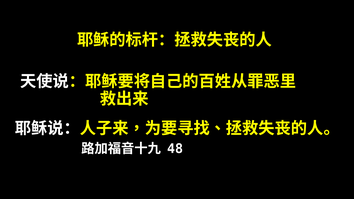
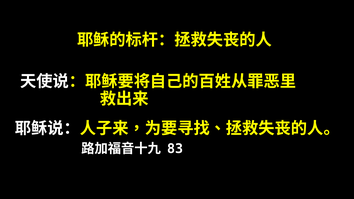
48: 48 -> 83 (175, 149)
